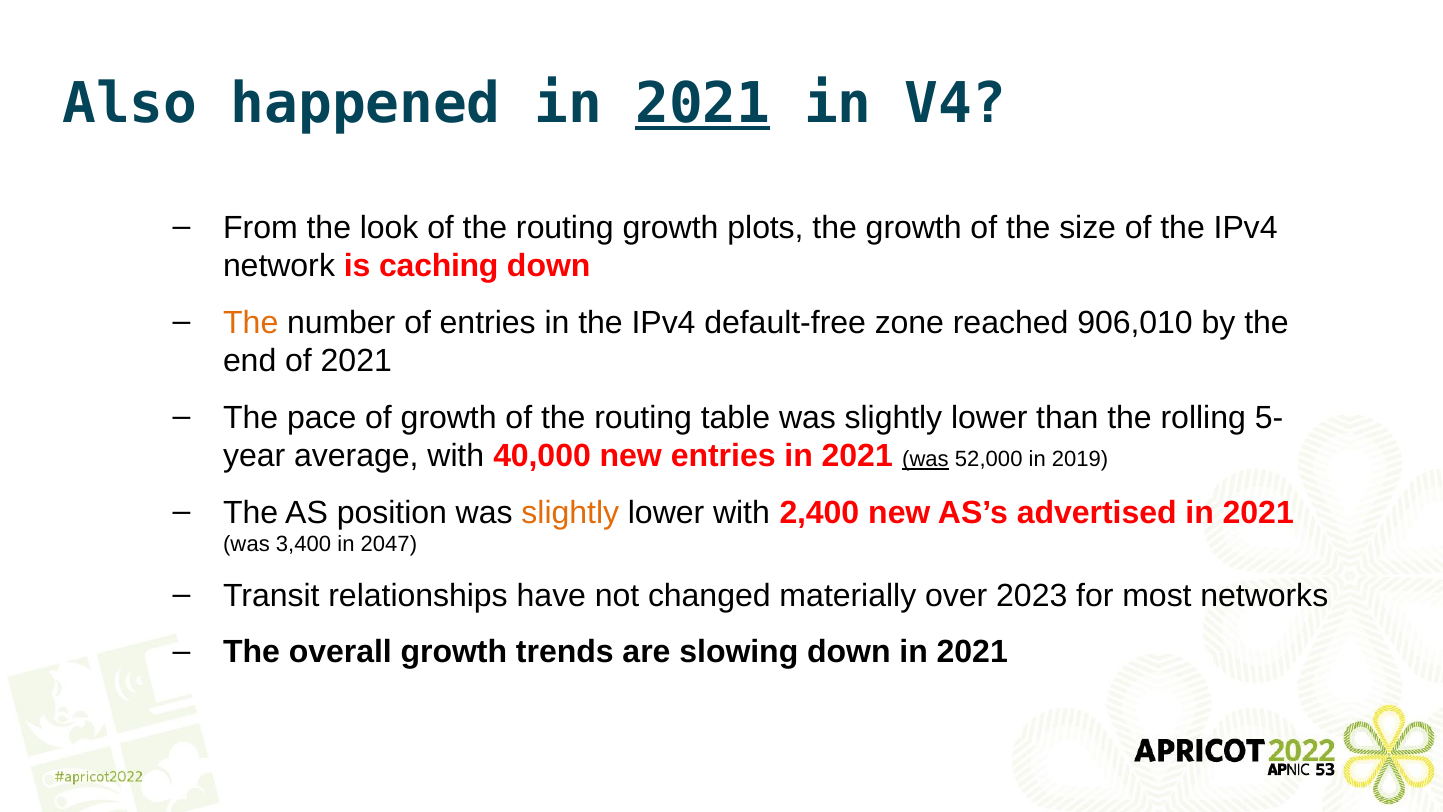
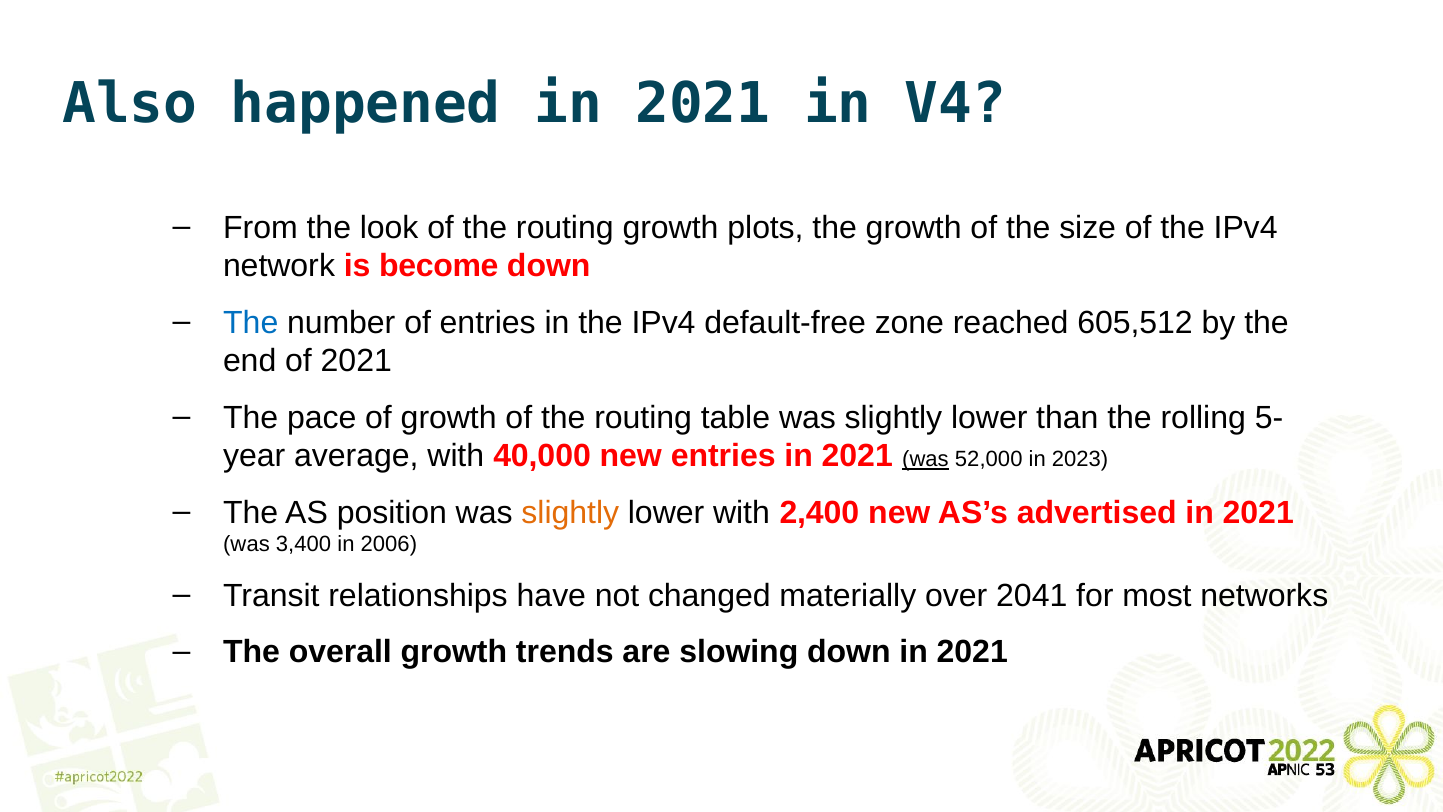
2021 underline: present -> none (703, 104)
caching: caching -> become (439, 266)
The colour: orange -> blue (251, 323)
906,010: 906,010 -> 605,512 (1135, 323)
2019: 2019 -> 2023 (1080, 459)
2047: 2047 -> 2006 (389, 544)
2023: 2023 -> 2041 (1032, 596)
